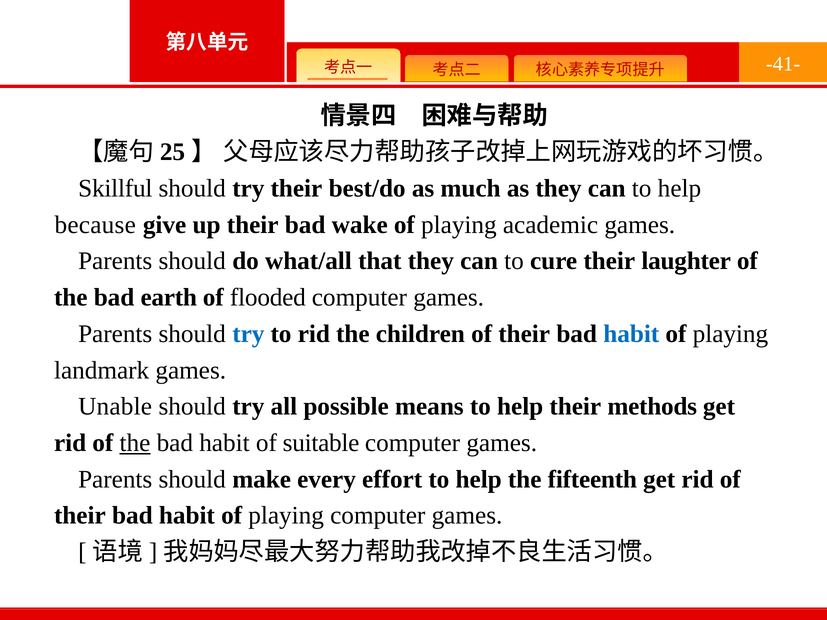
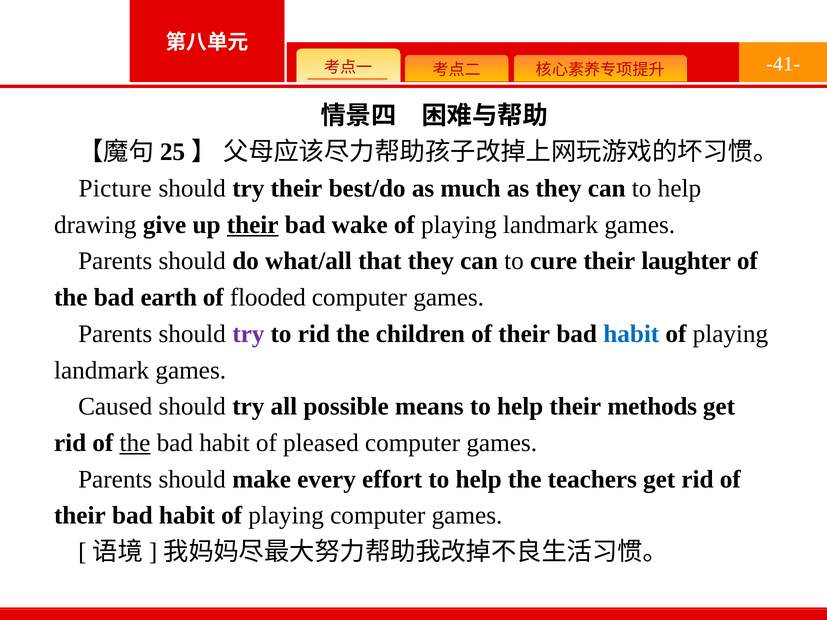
Skillful: Skillful -> Picture (115, 188)
because: because -> drawing (95, 225)
their underline: none -> present (253, 225)
academic: academic -> landmark (551, 225)
try colour: blue -> purple (248, 334)
Unable: Unable -> Caused (115, 407)
suitable: suitable -> pleased (321, 443)
fifteenth: fifteenth -> teachers (592, 479)
